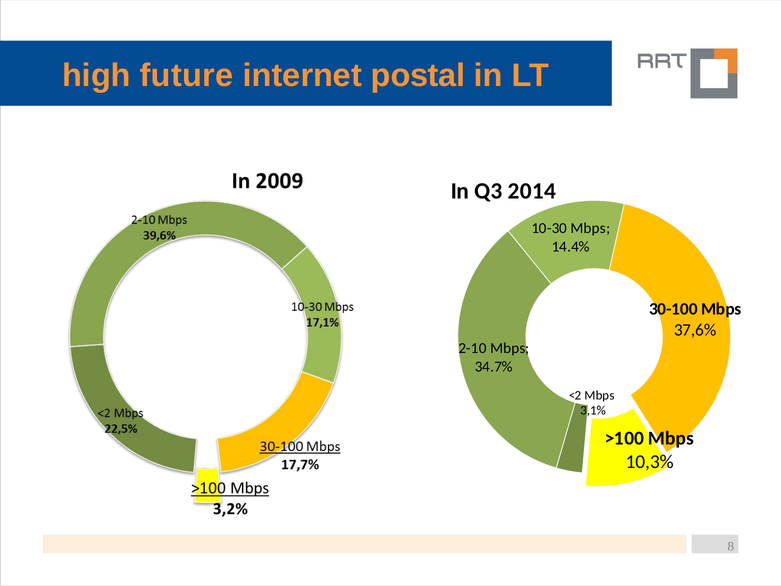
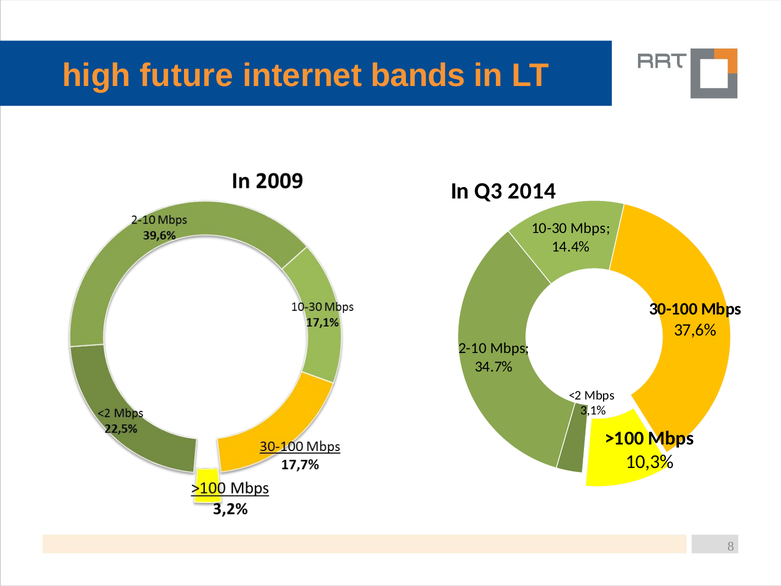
postal: postal -> bands (418, 75)
